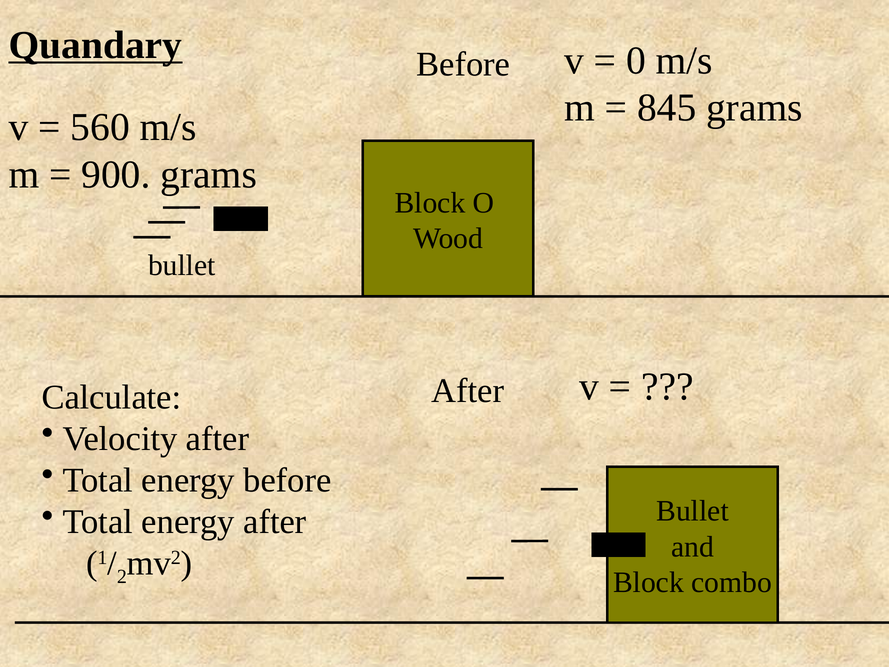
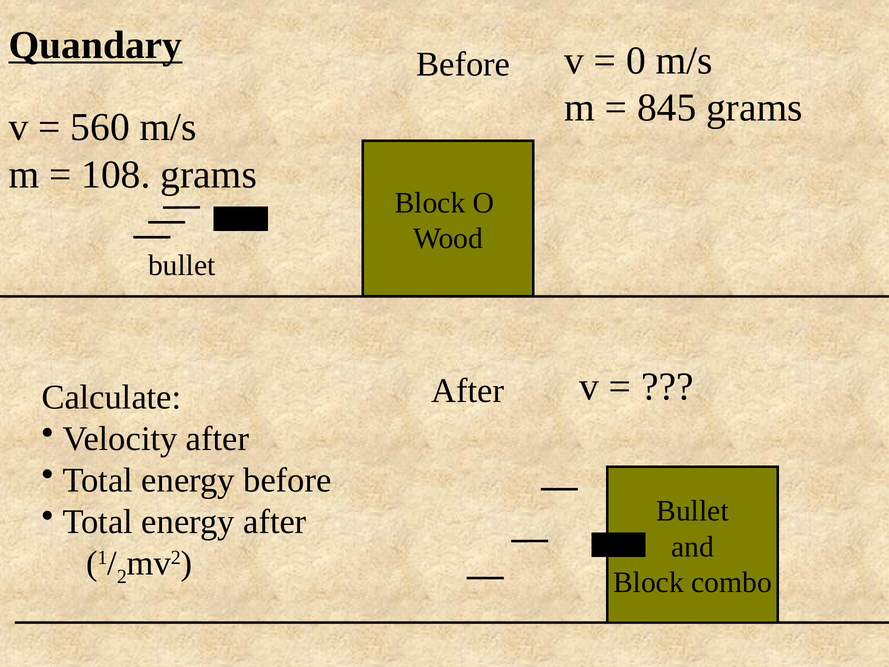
900: 900 -> 108 (116, 175)
